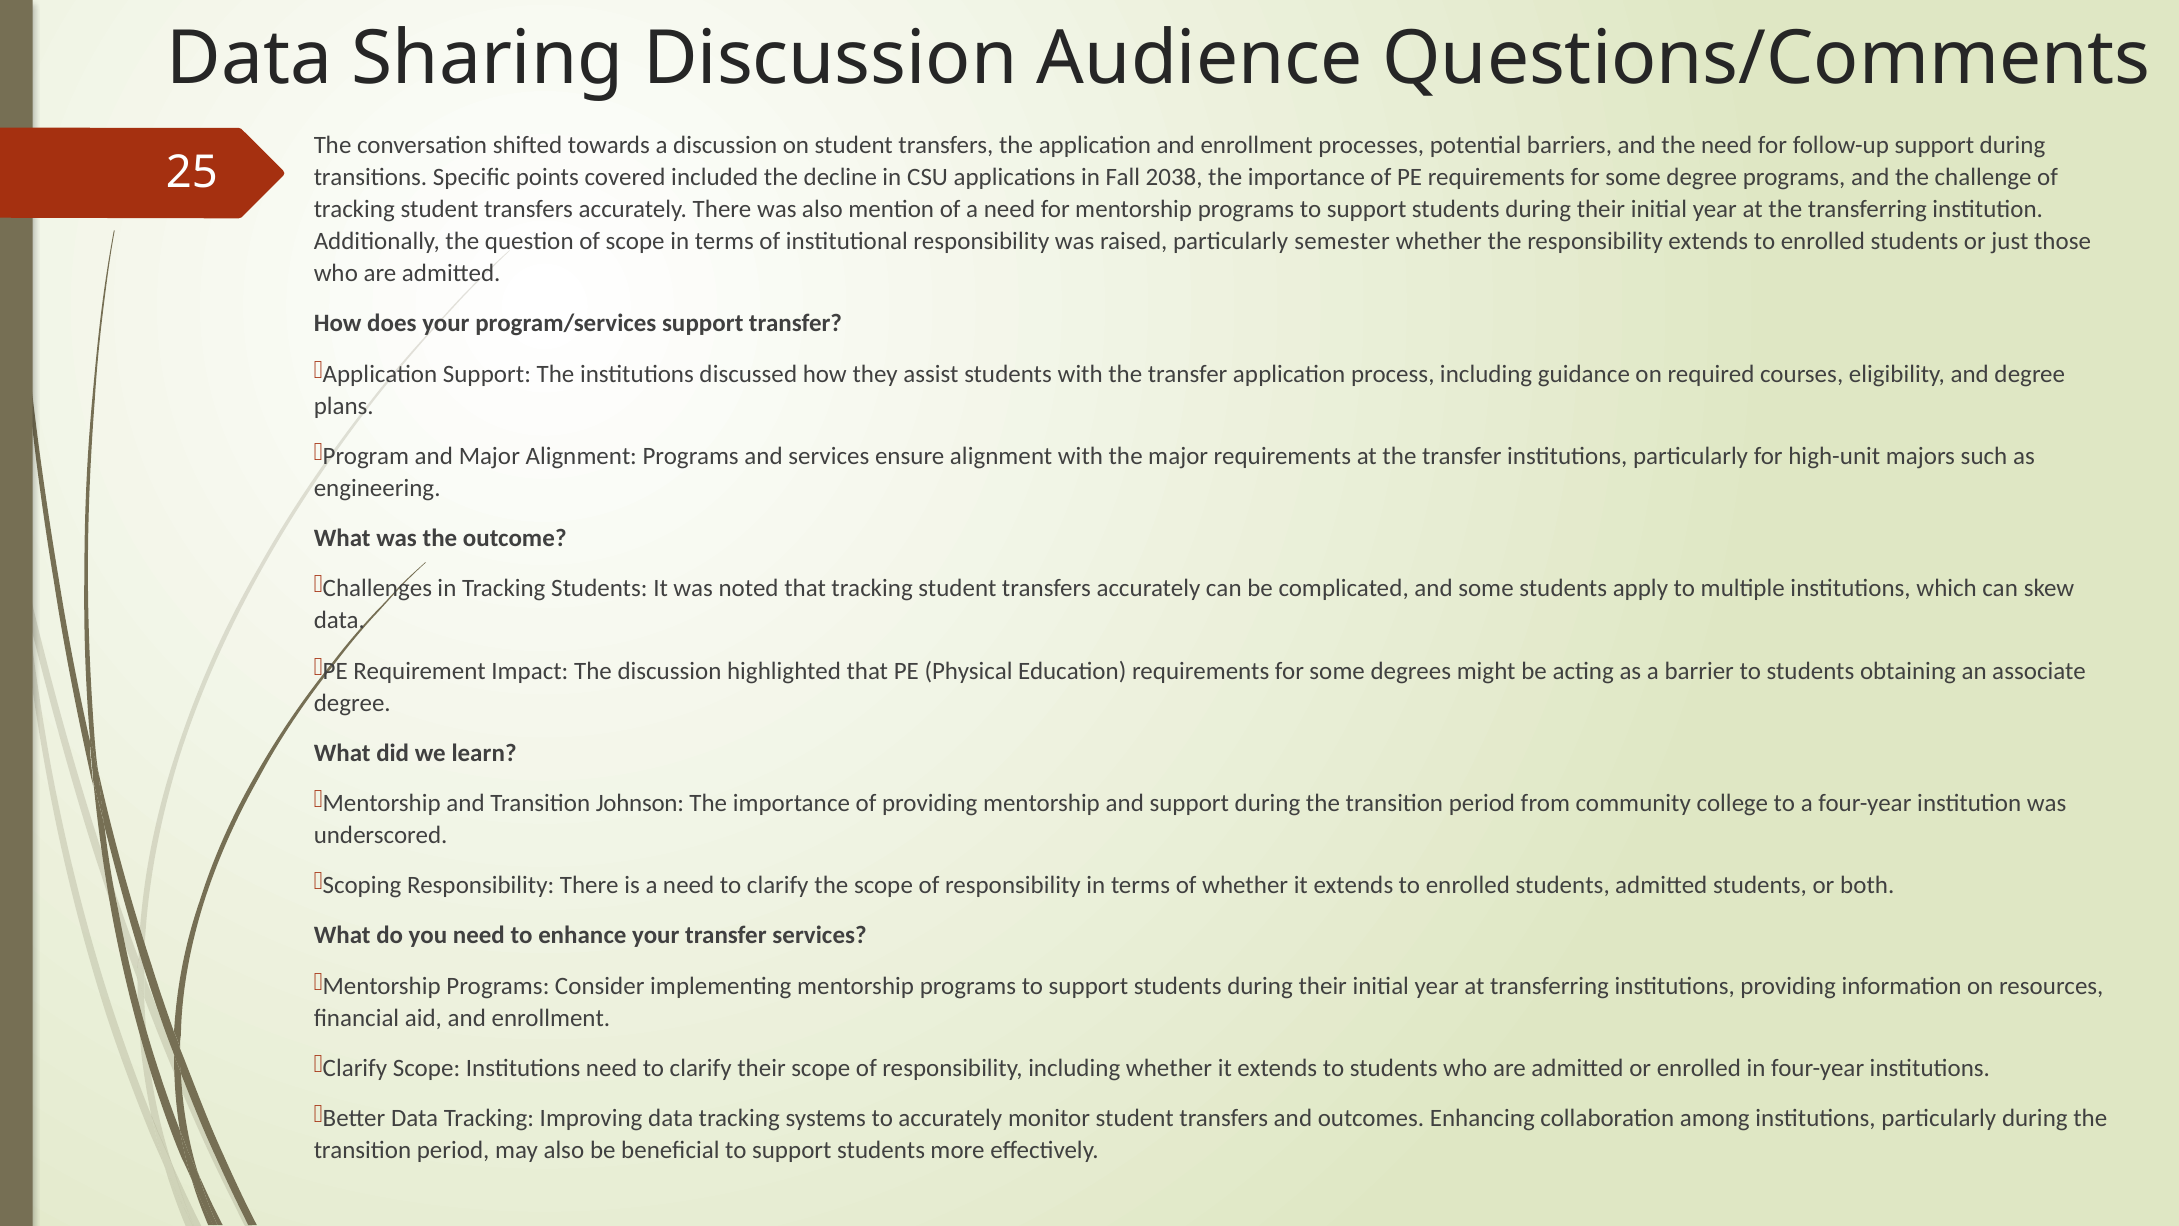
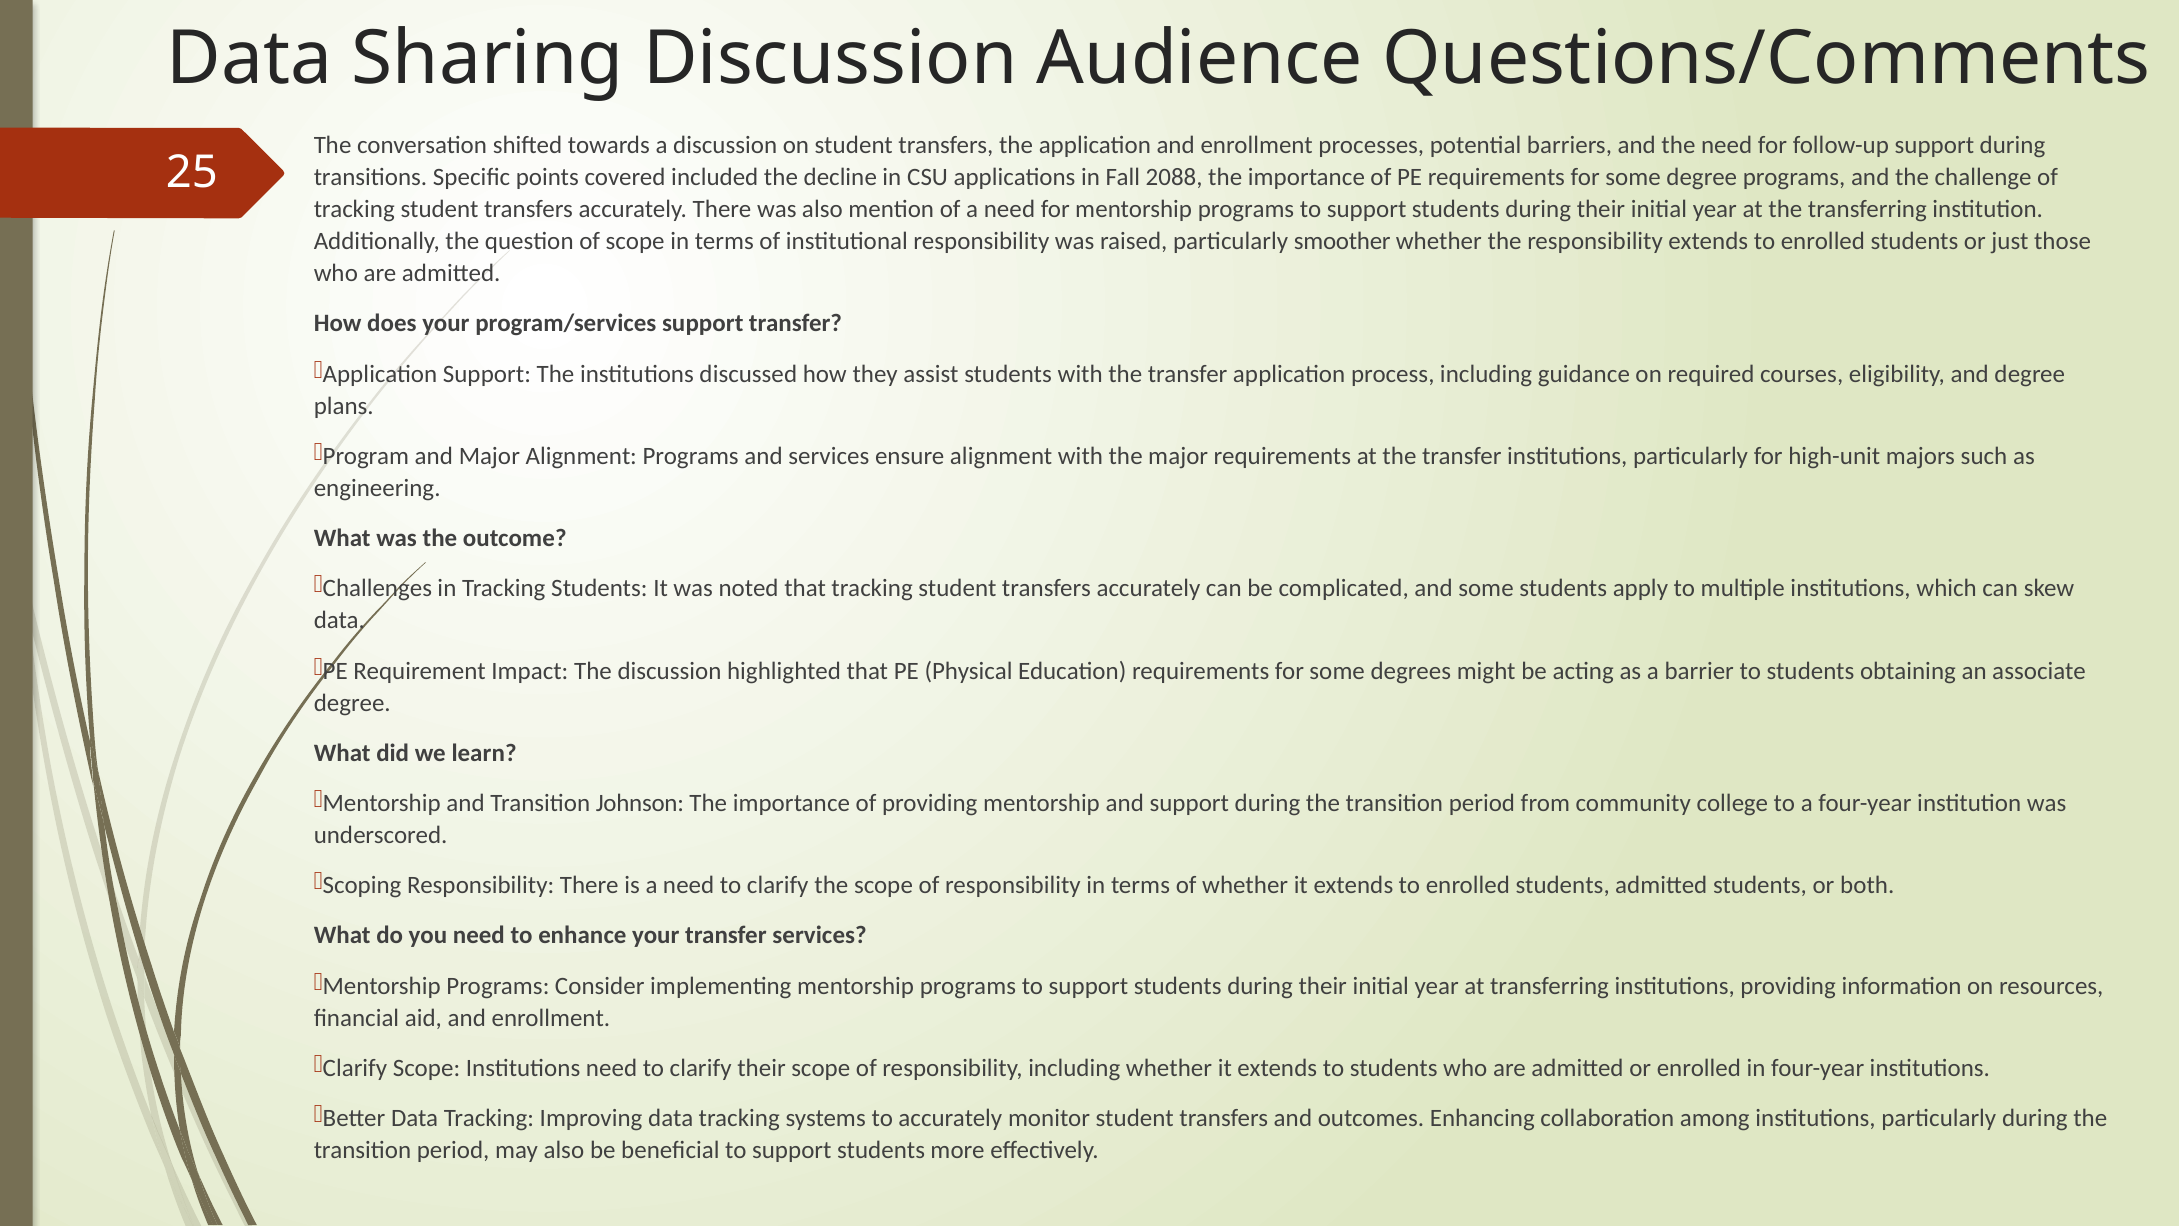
2038: 2038 -> 2088 (1174, 177)
semester: semester -> smoother (1342, 241)
